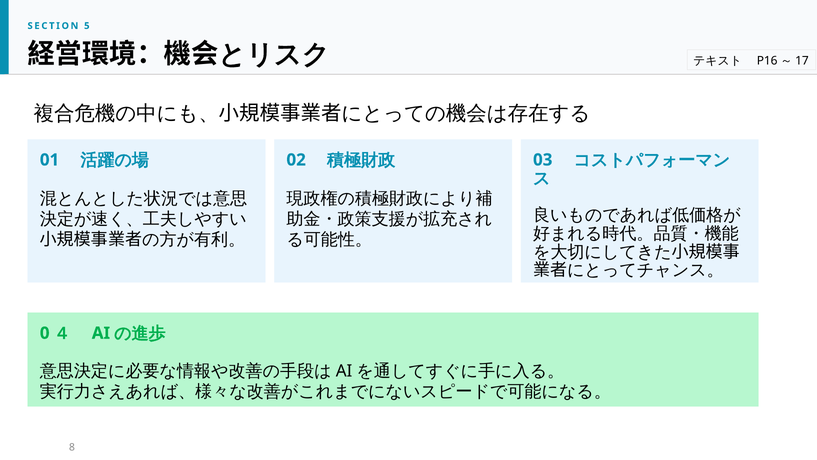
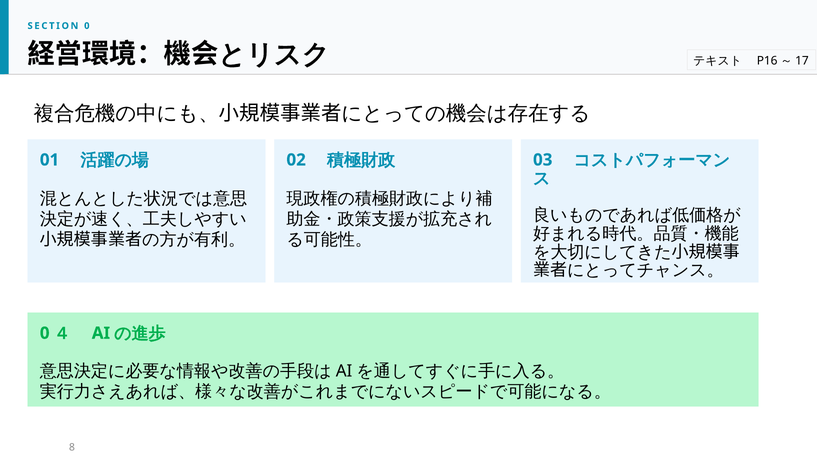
SECTION 5: 5 -> 0 (87, 26)
